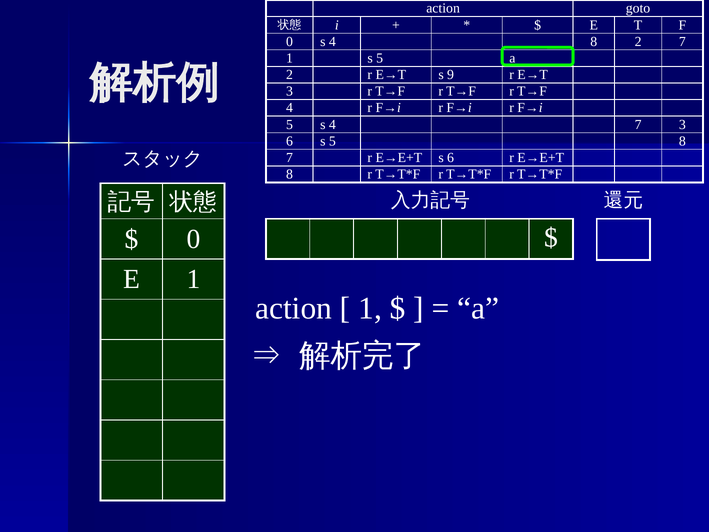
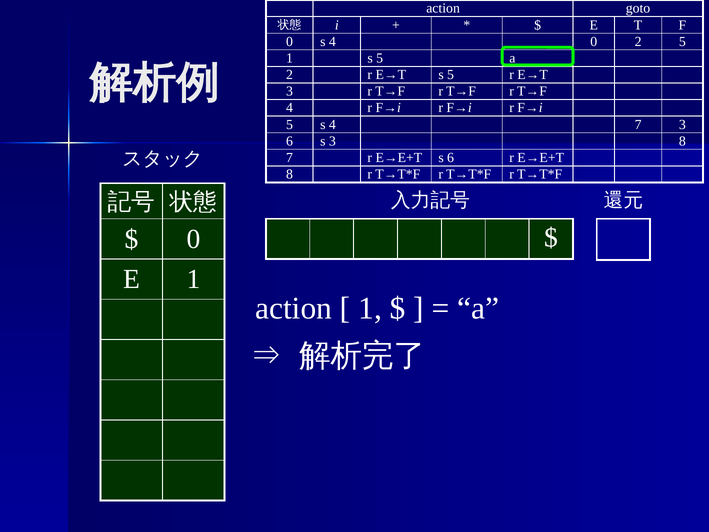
4 8: 8 -> 0 (594, 42)
2 7: 7 -> 5 (682, 42)
E→T s 9: 9 -> 5 (451, 75)
6 s 5: 5 -> 3 (332, 141)
